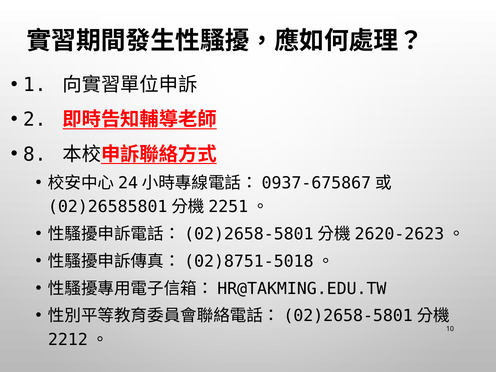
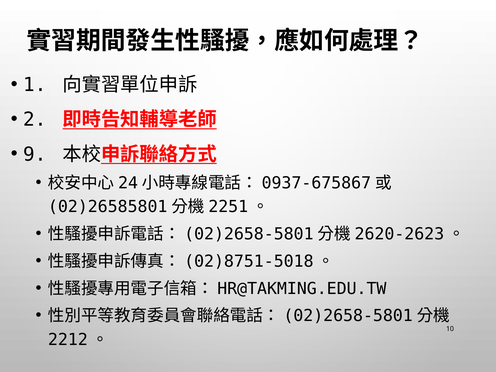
8: 8 -> 9 (35, 154)
